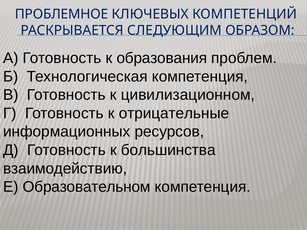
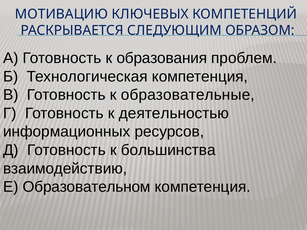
ПРОБЛЕМНОЕ: ПРОБЛЕМНОЕ -> МОТИВАЦИЮ (61, 14)
цивилизационном: цивилизационном -> образовательные (188, 95)
отрицательные: отрицательные -> деятельностью (174, 113)
